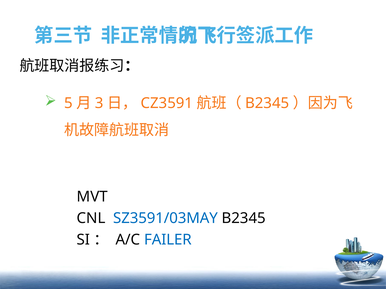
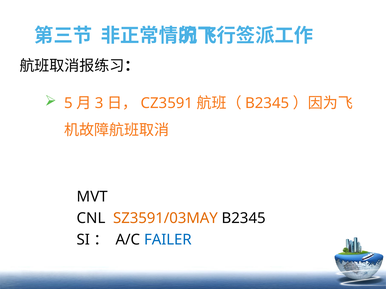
SZ3591/03MAY colour: blue -> orange (166, 219)
